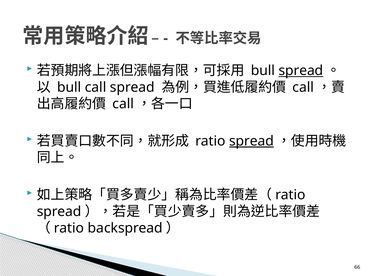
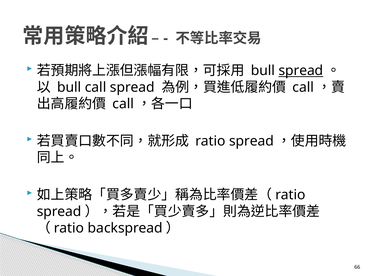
spread underline: present -> none (252, 141)
